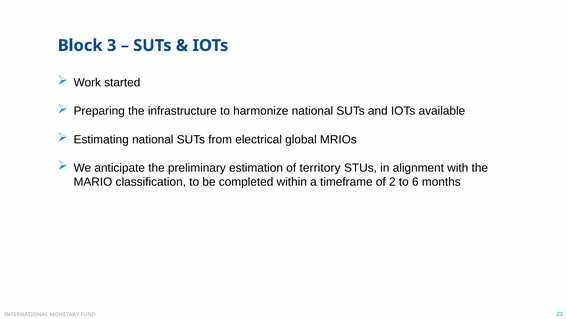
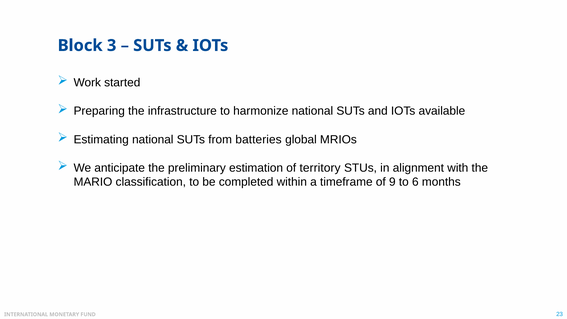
electrical: electrical -> batteries (259, 139)
2: 2 -> 9 (392, 182)
